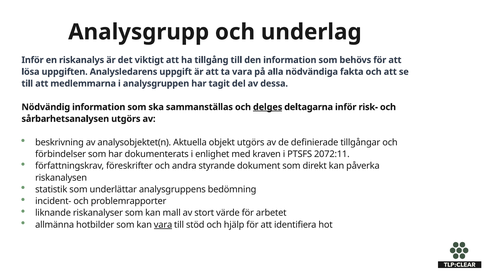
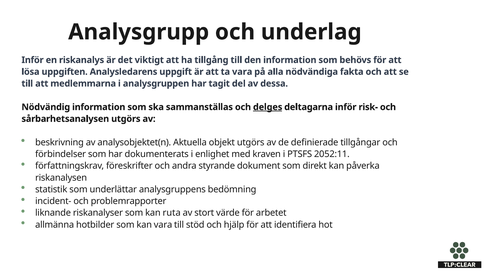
2072:11: 2072:11 -> 2052:11 (332, 154)
mall: mall -> ruta (172, 213)
vara underline: present -> none (163, 224)
